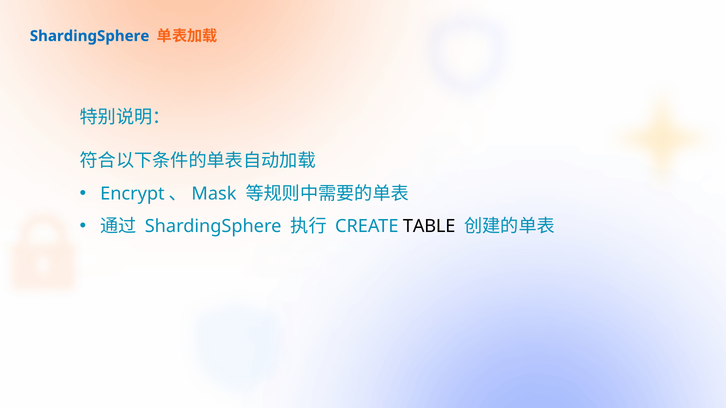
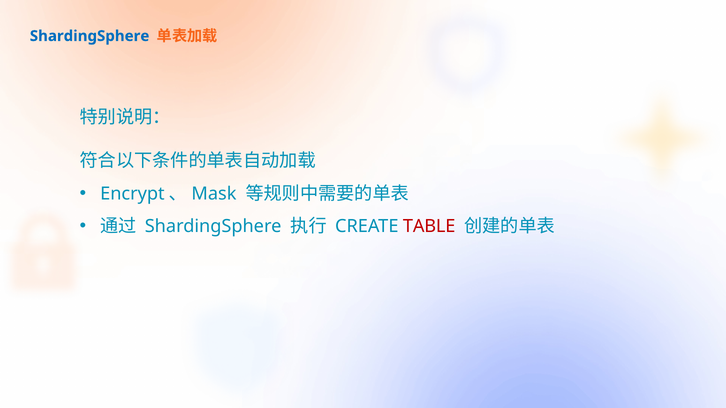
TABLE colour: black -> red (429, 226)
